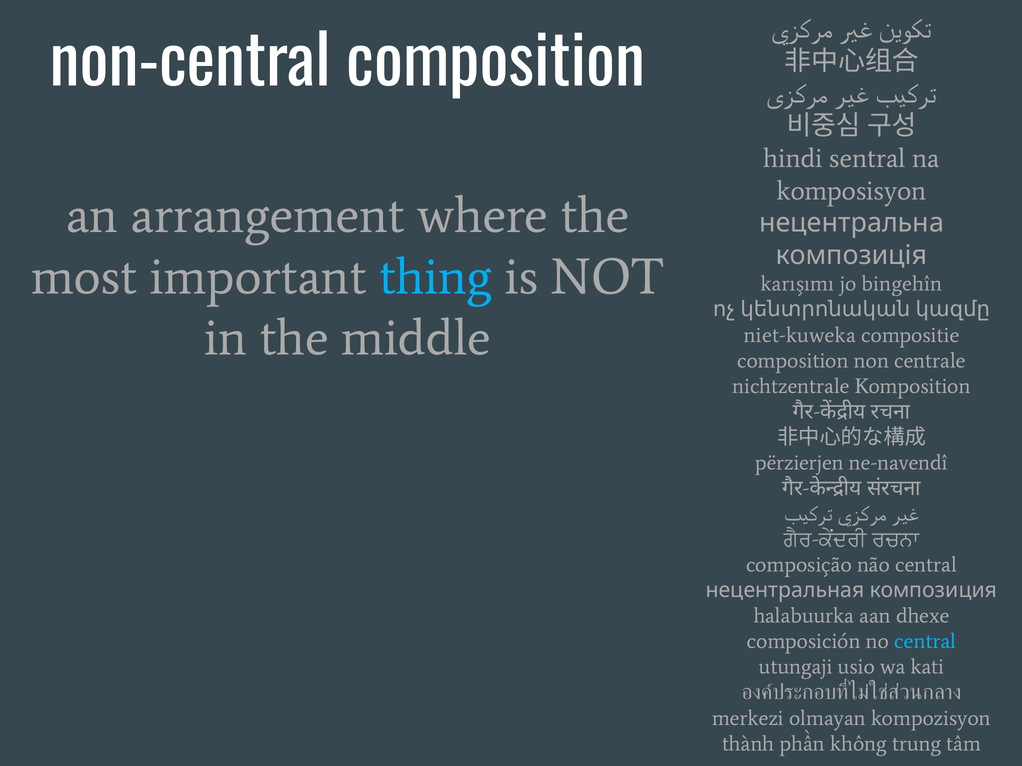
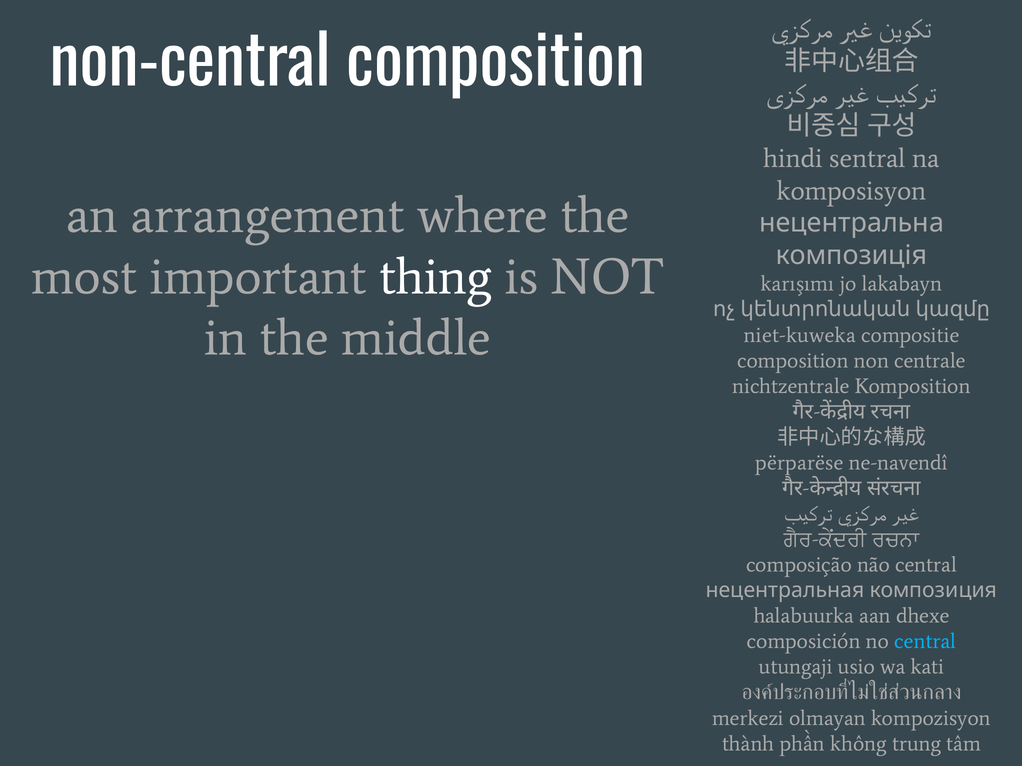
thing colour: light blue -> white (435, 277)
bingehîn: bingehîn -> lakabayn (902, 284)
përzierjen: përzierjen -> përparëse (799, 463)
